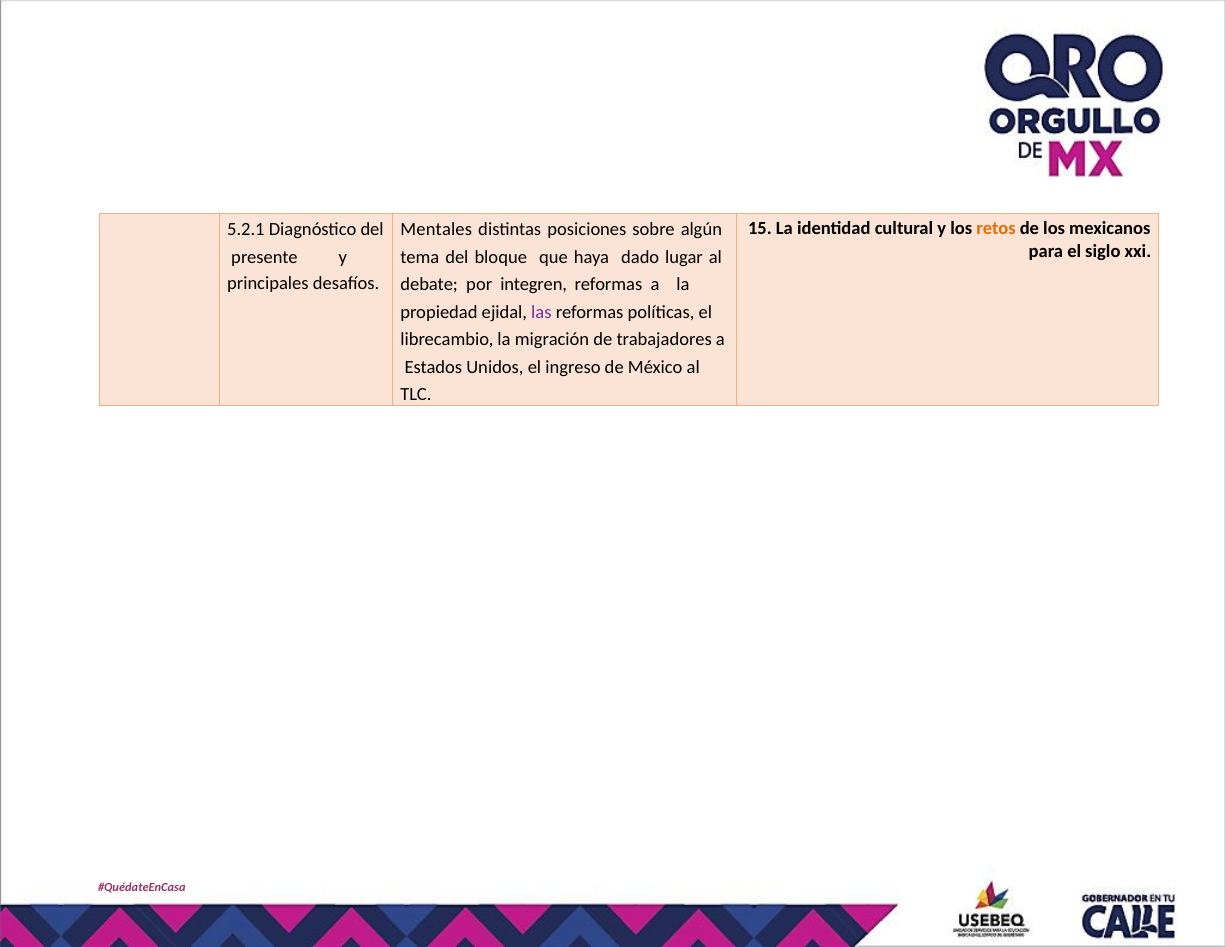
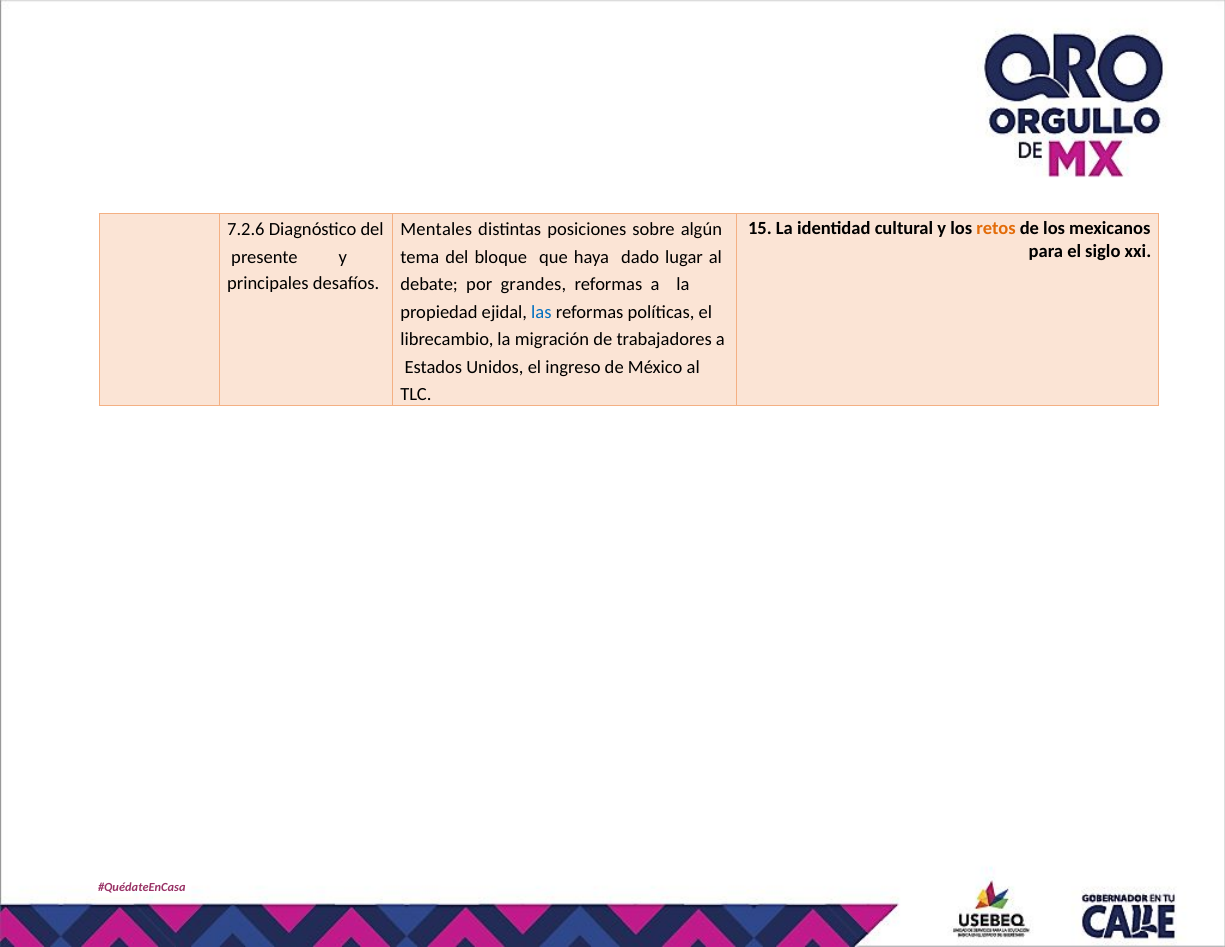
5.2.1: 5.2.1 -> 7.2.6 (246, 230)
integren: integren -> grandes (533, 284)
las colour: purple -> blue (541, 312)
